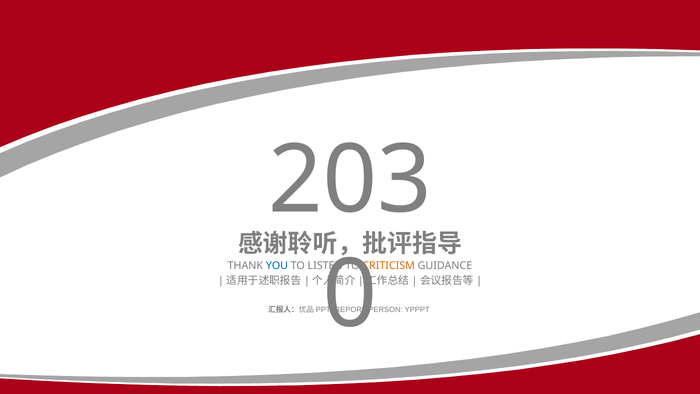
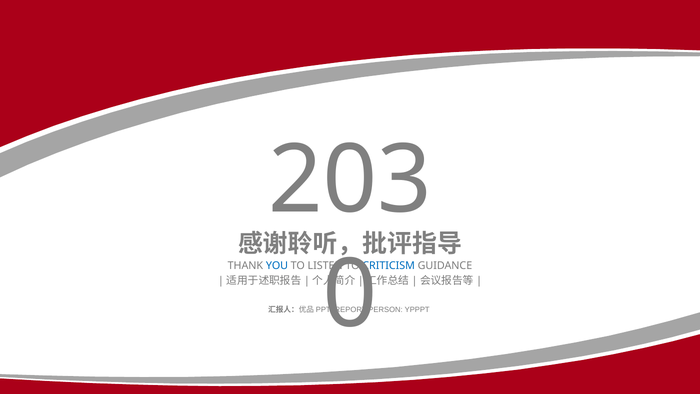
CRITICISM colour: orange -> blue (389, 266)
